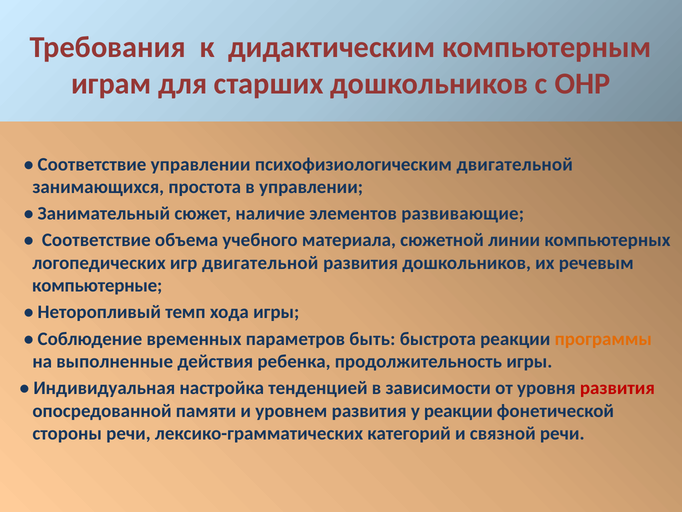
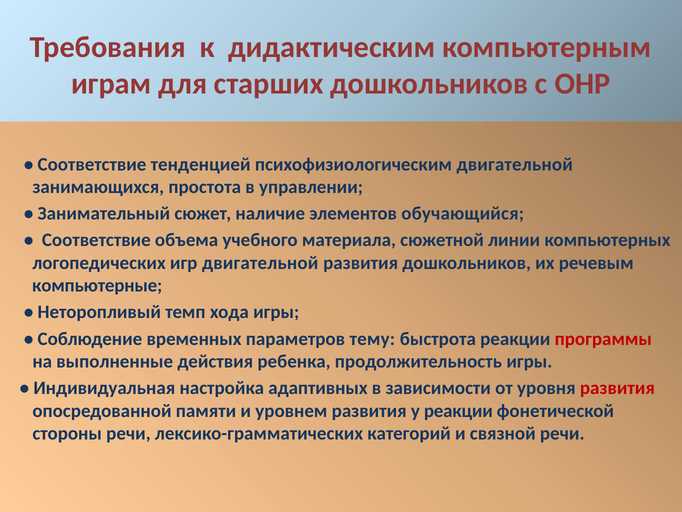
Соответствие управлении: управлении -> тенденцией (201, 164)
развивающие: развивающие -> обучающийся (463, 213)
быть: быть -> тему (372, 338)
программы colour: orange -> red (603, 338)
тенденцией: тенденцией -> адаптивных (318, 388)
